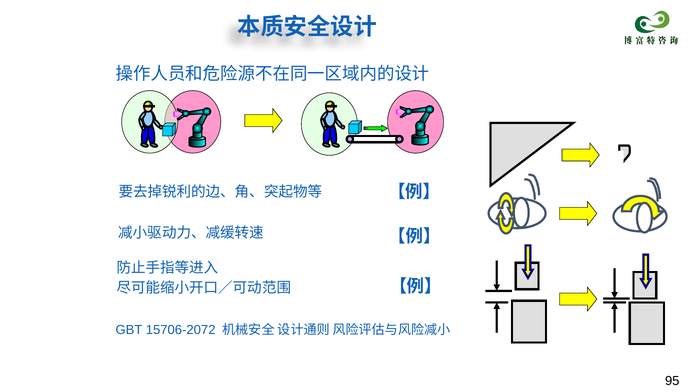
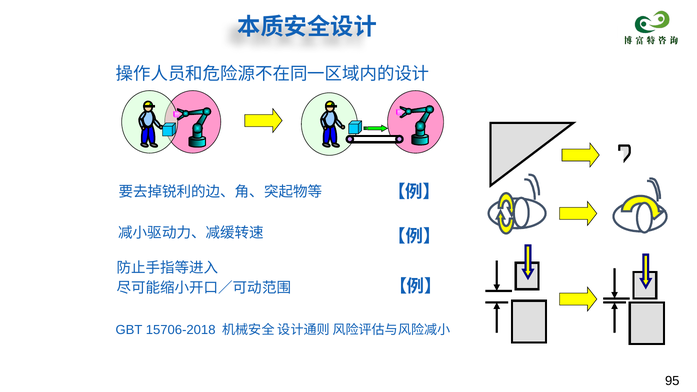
15706-2072: 15706-2072 -> 15706-2018 (181, 330)
